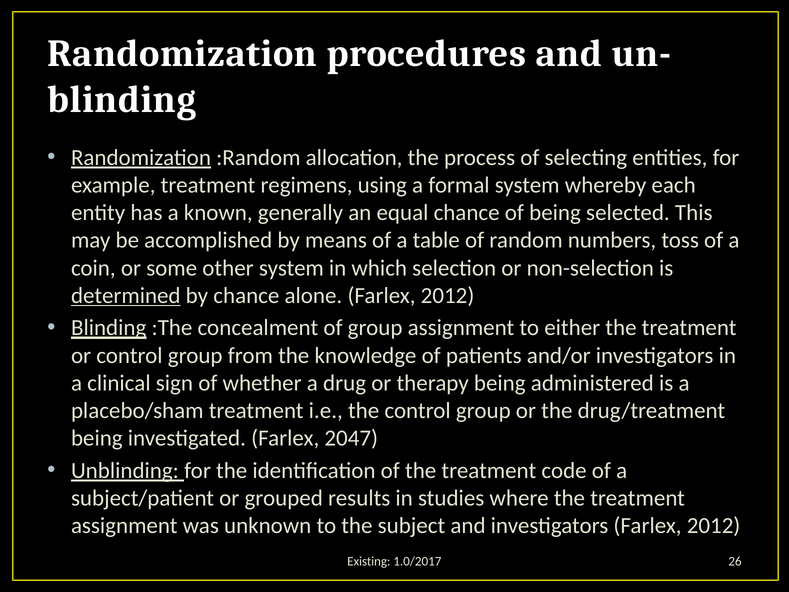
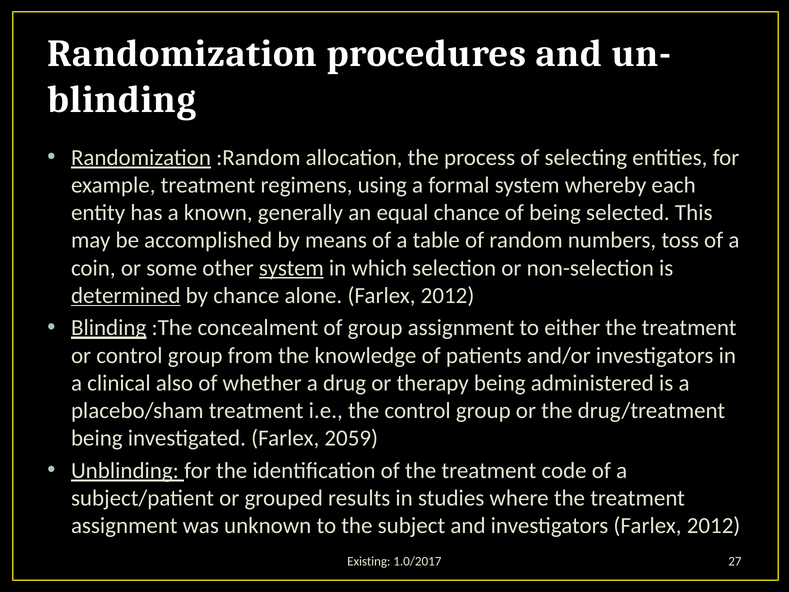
system underline: none -> present (291, 268)
sign: sign -> also (174, 383)
2047: 2047 -> 2059 (351, 438)
26: 26 -> 27 (735, 561)
